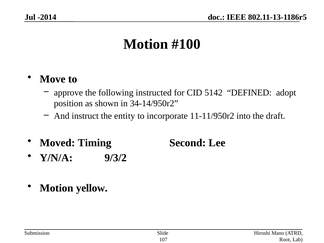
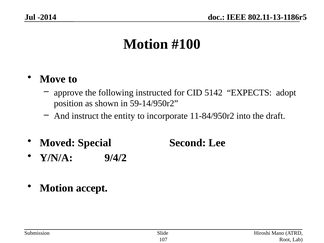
DEFINED: DEFINED -> EXPECTS (249, 93)
34-14/950r2: 34-14/950r2 -> 59-14/950r2 (154, 103)
11-11/950r2: 11-11/950r2 -> 11-84/950r2 (212, 116)
Timing: Timing -> Special (95, 143)
9/3/2: 9/3/2 -> 9/4/2 (116, 158)
yellow: yellow -> accept (92, 188)
